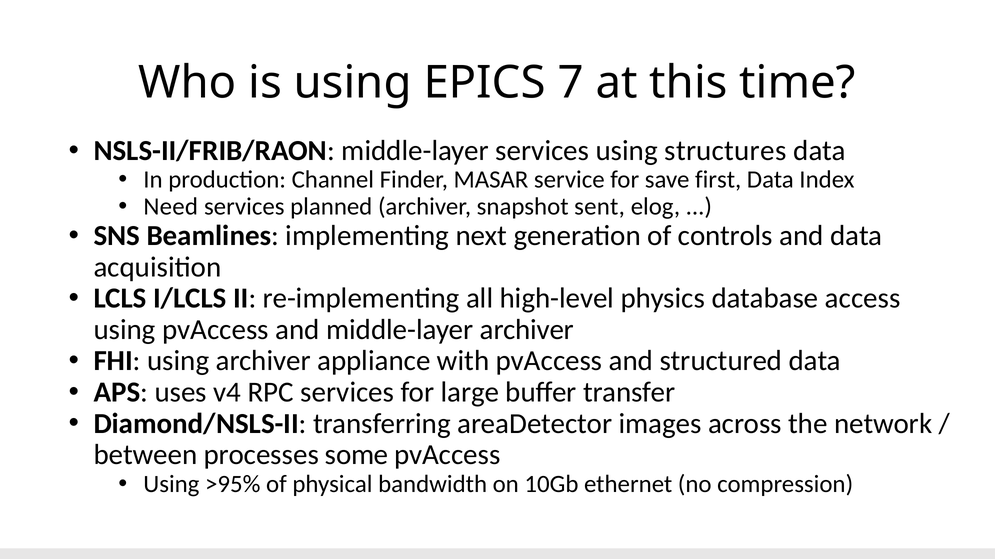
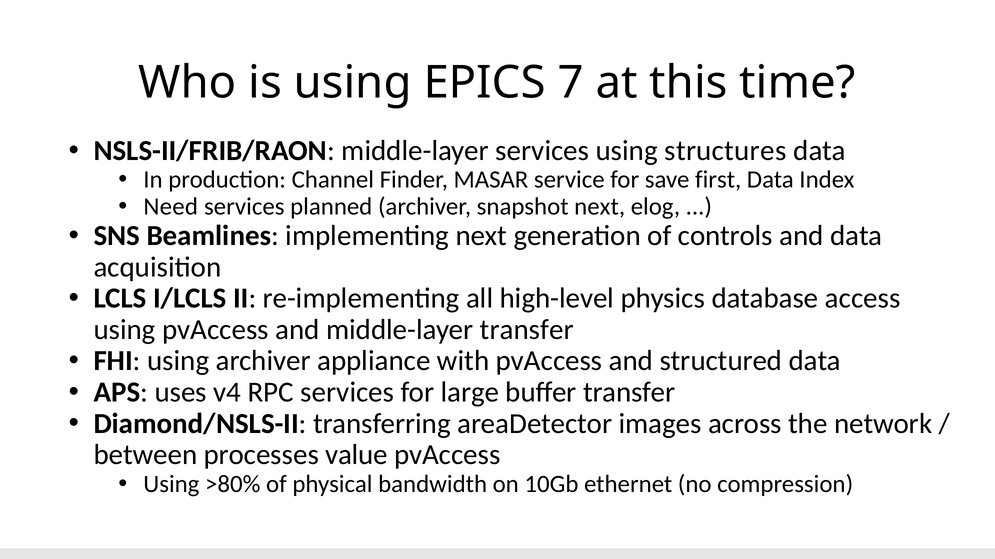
snapshot sent: sent -> next (600, 207)
middle-layer archiver: archiver -> transfer (527, 330)
some: some -> value (357, 455)
>95%: >95% -> >80% (233, 484)
